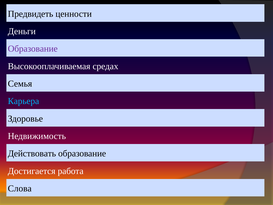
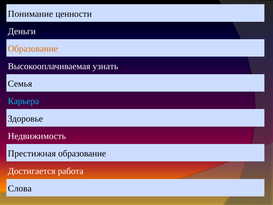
Предвидеть: Предвидеть -> Понимание (30, 14)
Образование colour: purple -> orange (33, 49)
средах: средах -> узнать (105, 66)
Действовать: Действовать -> Престижная (32, 153)
